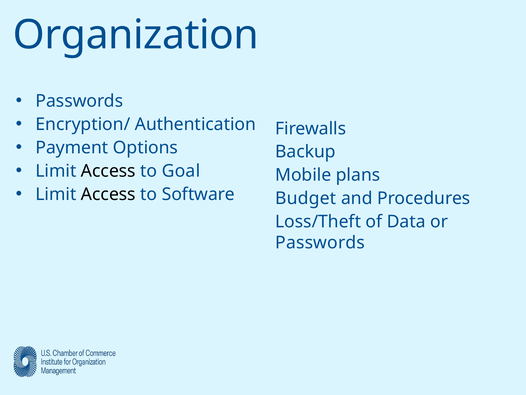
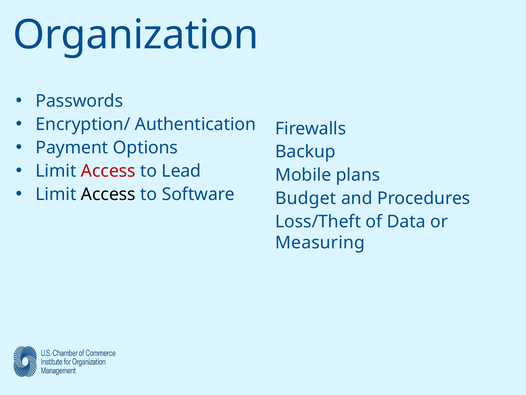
Access colour: black -> red (108, 171)
Goal: Goal -> Lead (181, 171)
Passwords: Passwords -> Measuring (320, 242)
